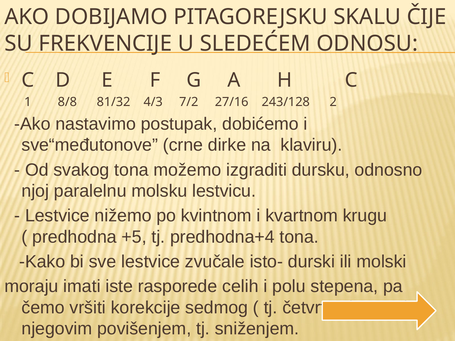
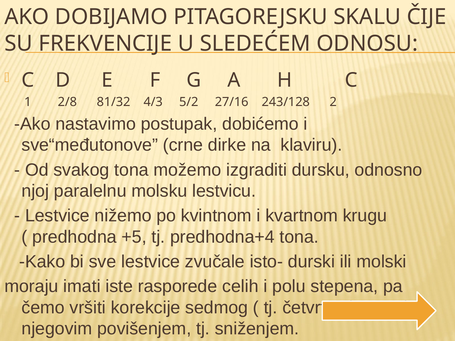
8/8: 8/8 -> 2/8 (67, 102)
7/2: 7/2 -> 5/2 (189, 102)
